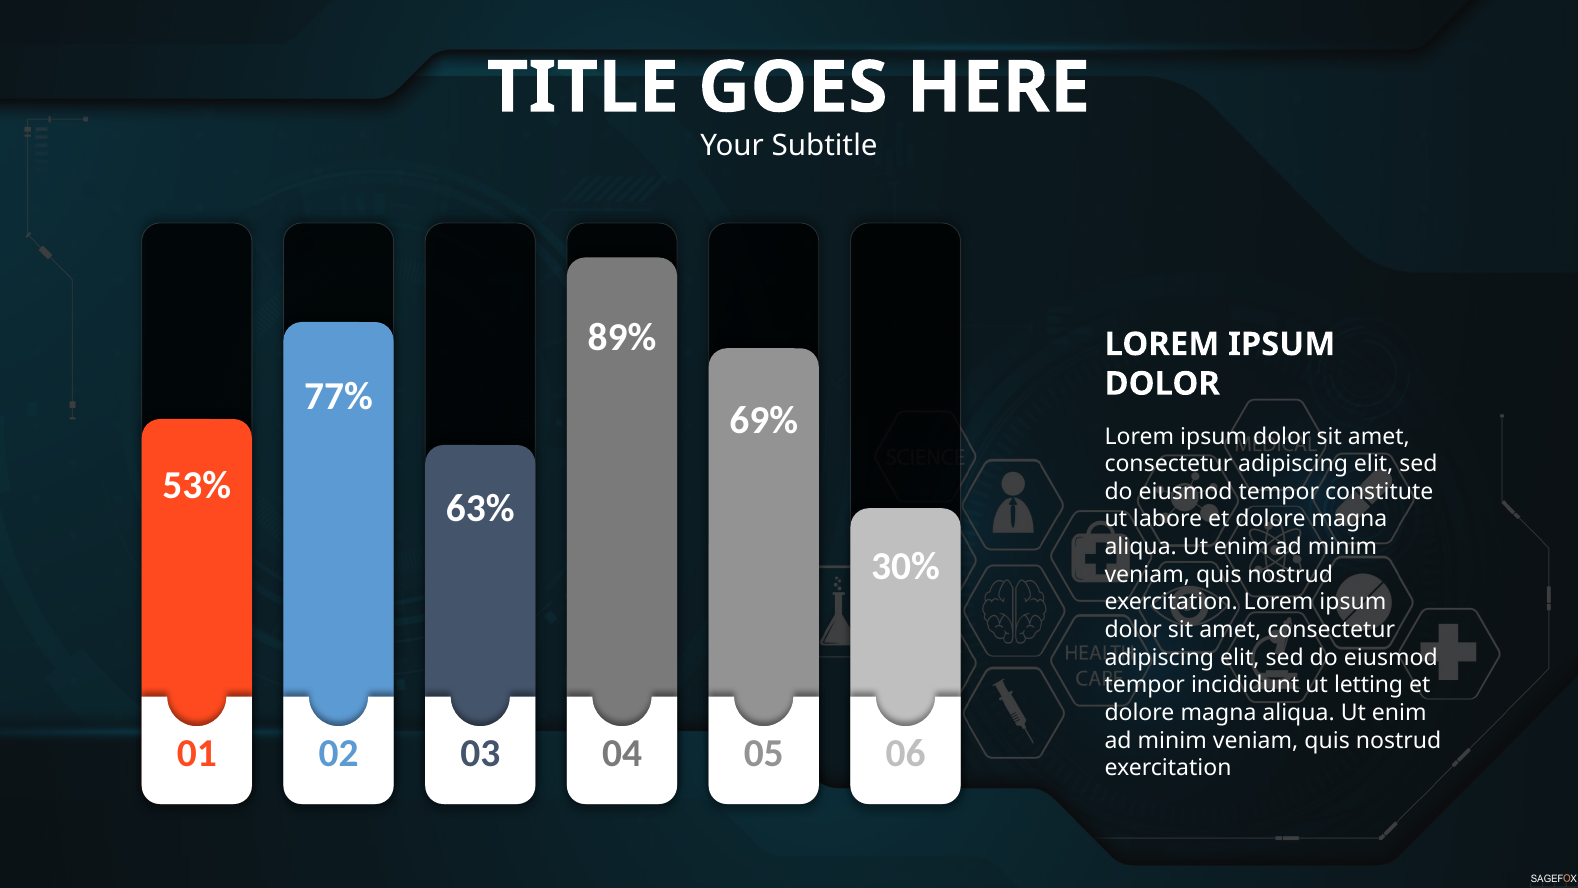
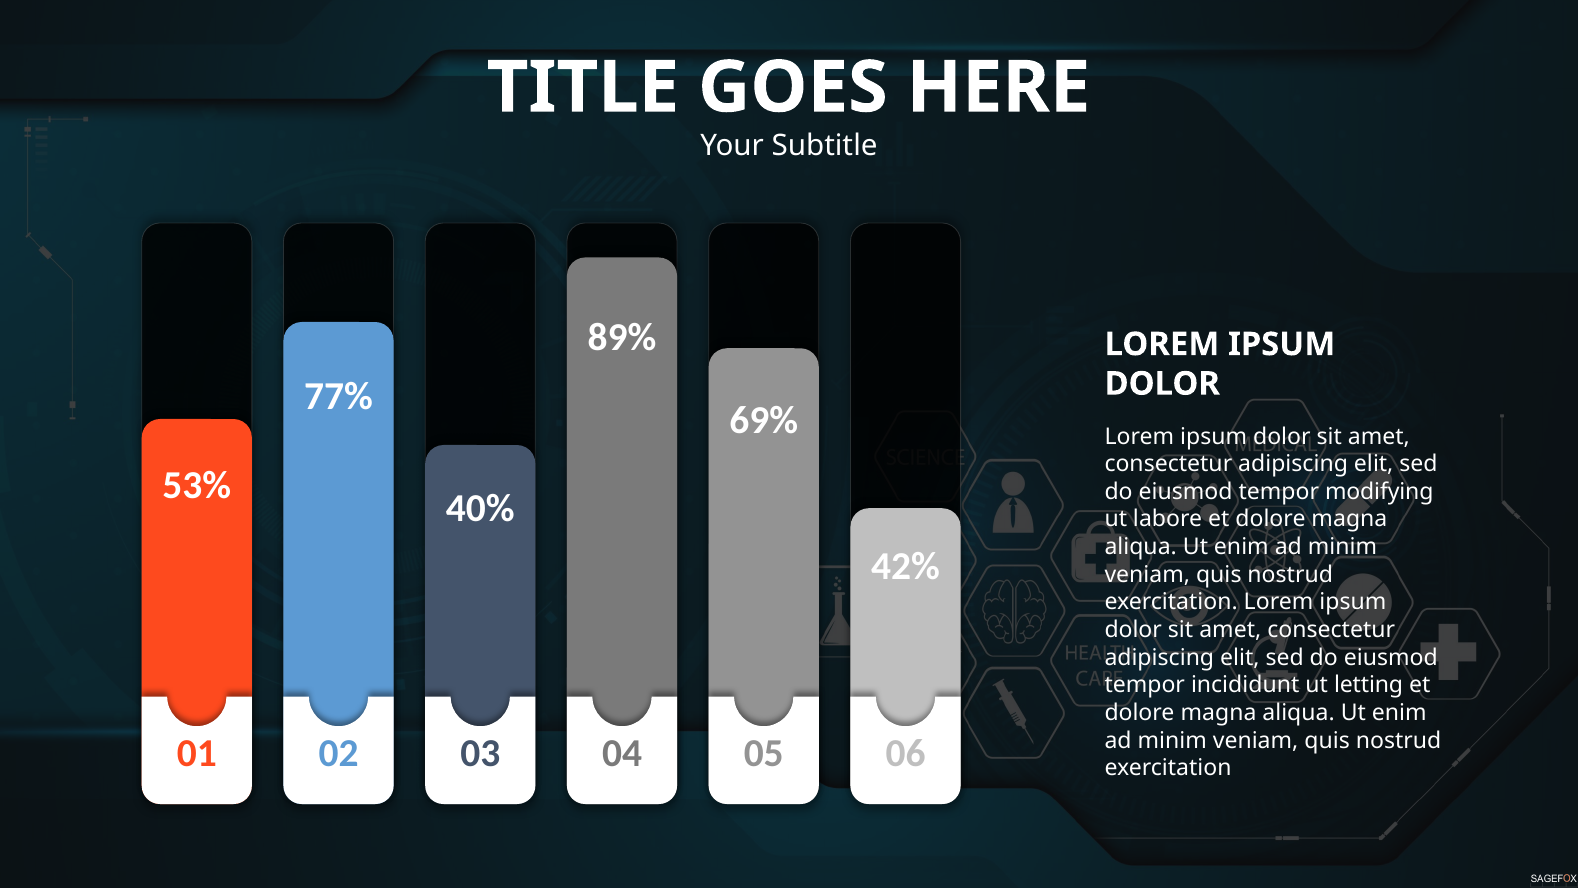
constitute: constitute -> modifying (1379, 492)
63%: 63% -> 40% (480, 509)
30%: 30% -> 42% (906, 566)
